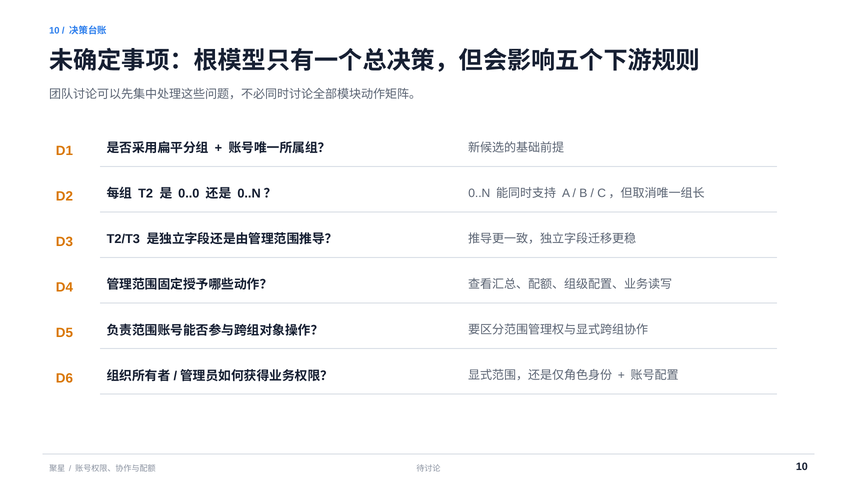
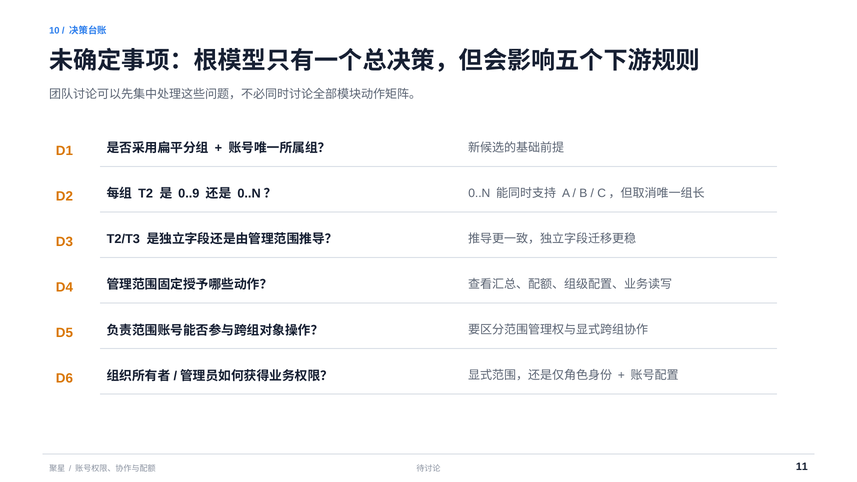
0..0: 0..0 -> 0..9 (189, 194)
10: 10 -> 11 (802, 467)
